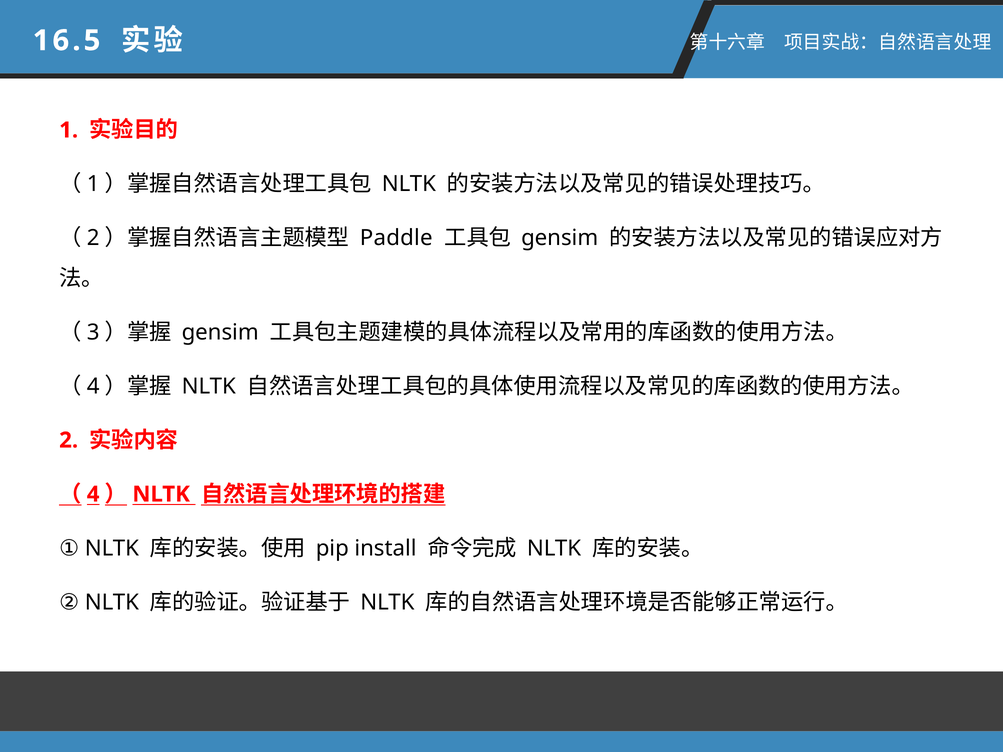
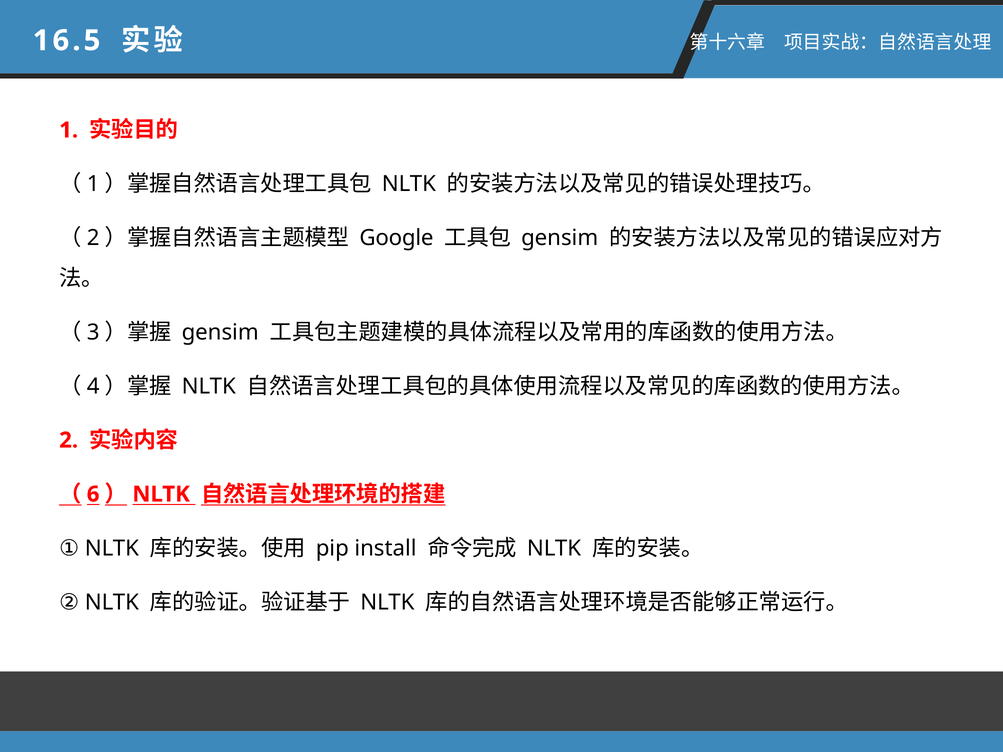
Paddle: Paddle -> Google (396, 238)
4: 4 -> 6 (93, 494)
